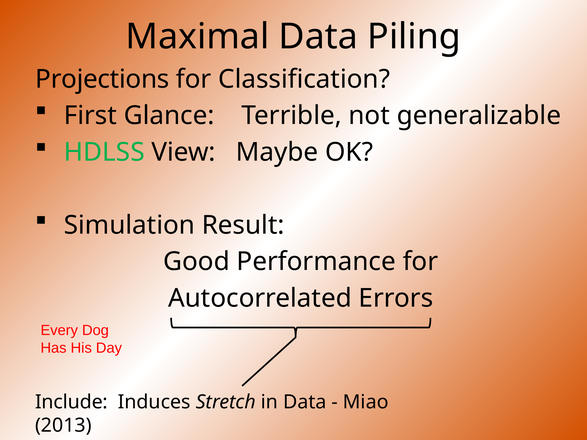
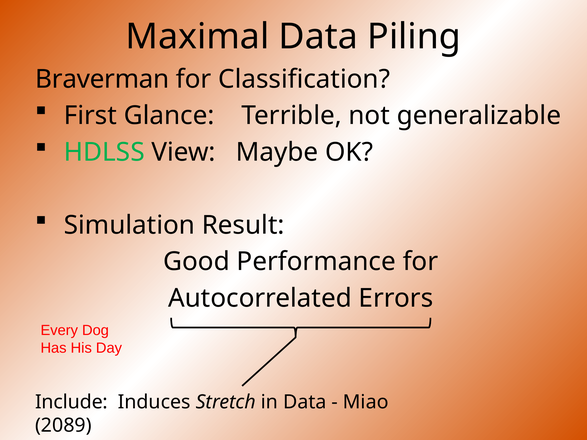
Projections: Projections -> Braverman (102, 79)
2013: 2013 -> 2089 (63, 426)
